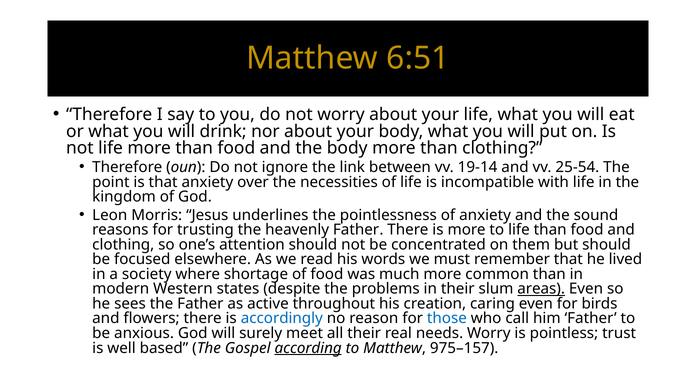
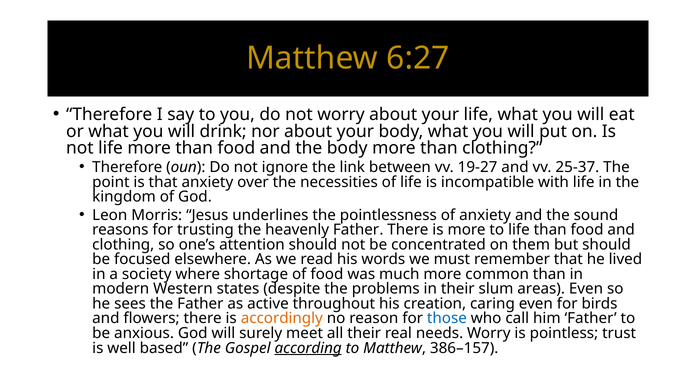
6:51: 6:51 -> 6:27 (418, 58)
19-14: 19-14 -> 19-27 (478, 168)
25-54: 25-54 -> 25-37 (577, 168)
areas underline: present -> none (541, 289)
accordingly colour: blue -> orange (282, 319)
975–157: 975–157 -> 386–157 (464, 348)
